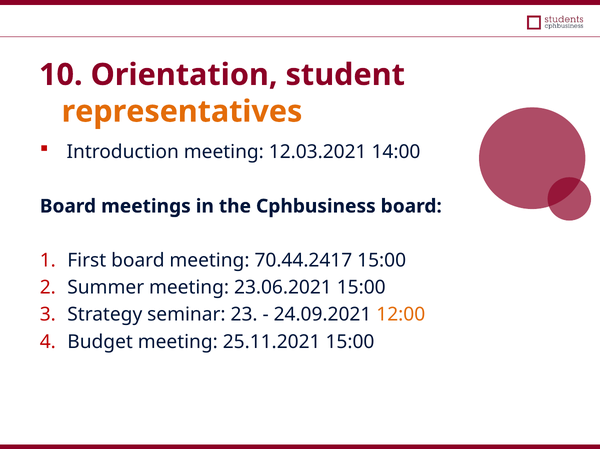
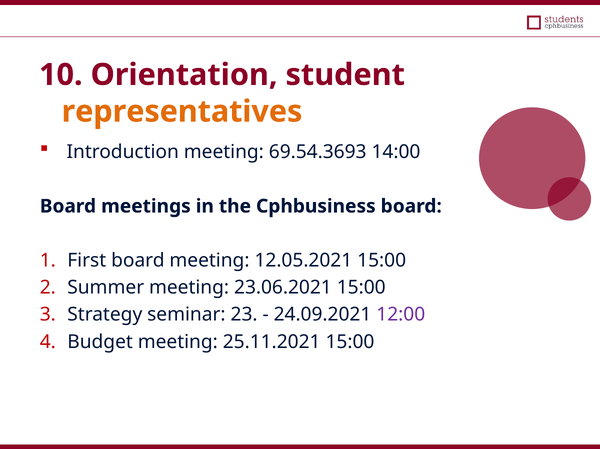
12.03.2021: 12.03.2021 -> 69.54.3693 (318, 152)
70.44.2417: 70.44.2417 -> 12.05.2021 (303, 261)
12:00 colour: orange -> purple (401, 315)
